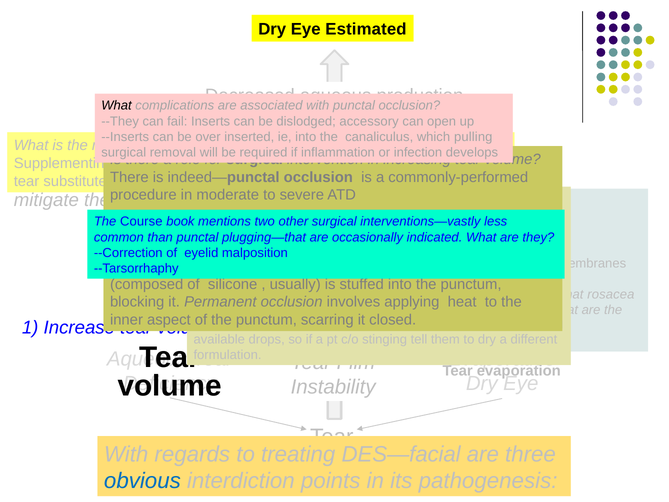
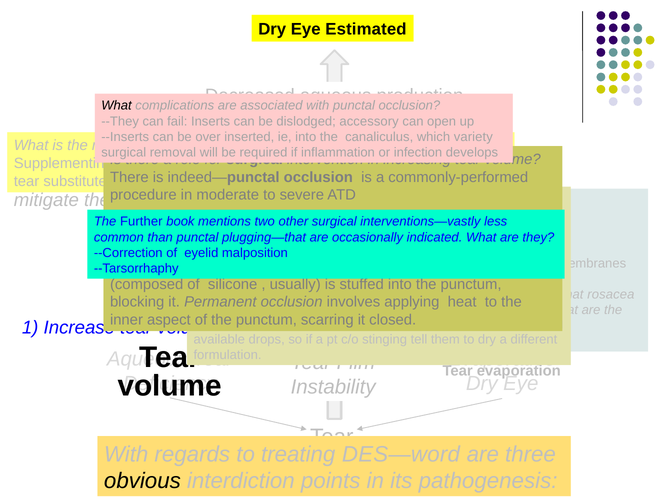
pulling: pulling -> variety (473, 137)
Course: Course -> Further (141, 222)
DES—facial: DES—facial -> DES—word (401, 454)
obvious colour: blue -> black (142, 481)
